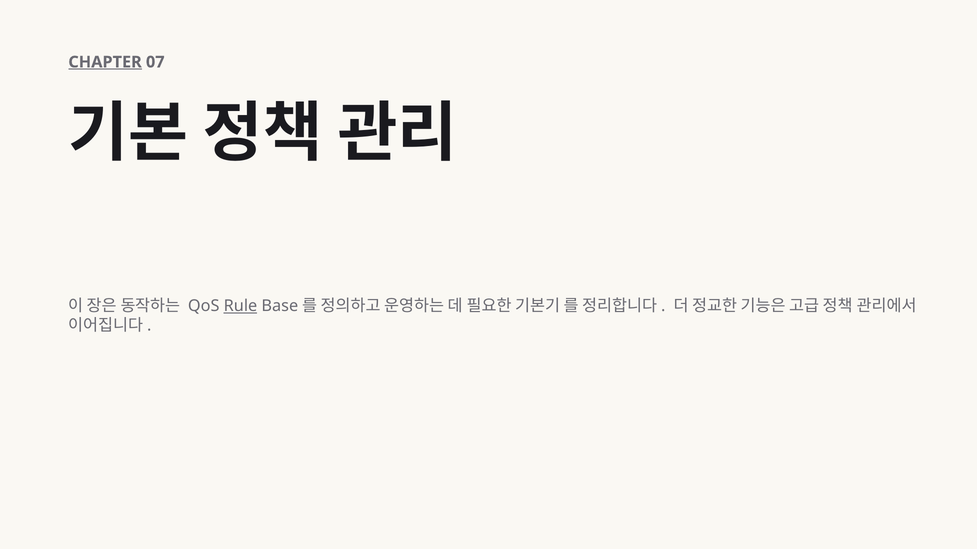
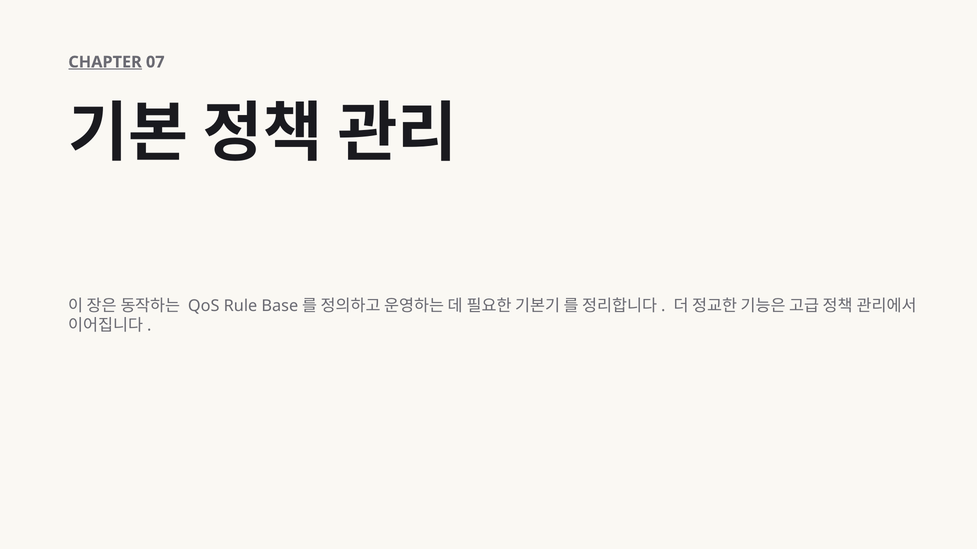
Rule underline: present -> none (240, 306)
